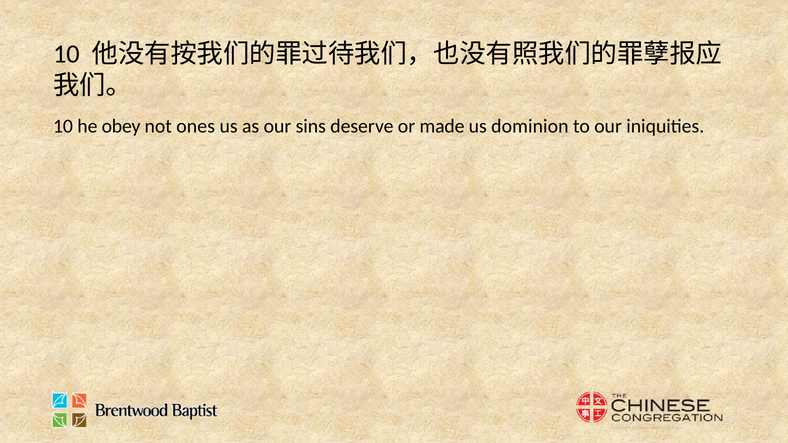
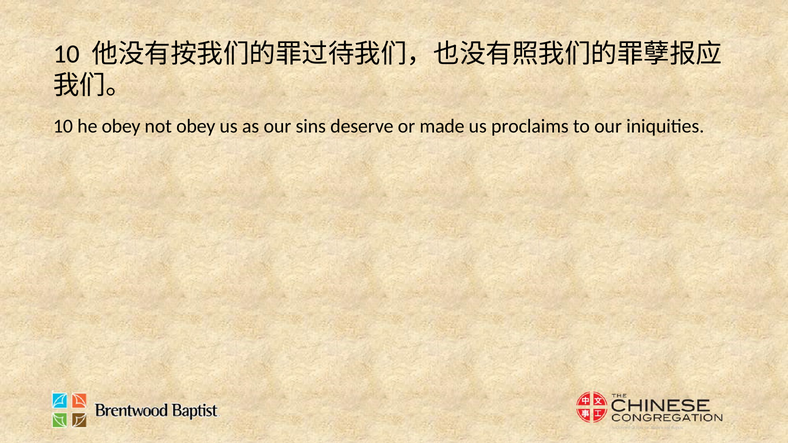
not ones: ones -> obey (196, 126)
dominion: dominion -> proclaims (530, 126)
